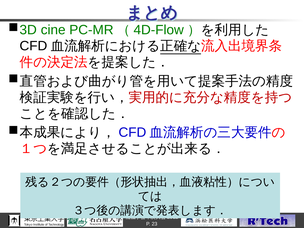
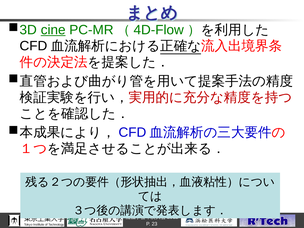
cine underline: none -> present (53, 30)
